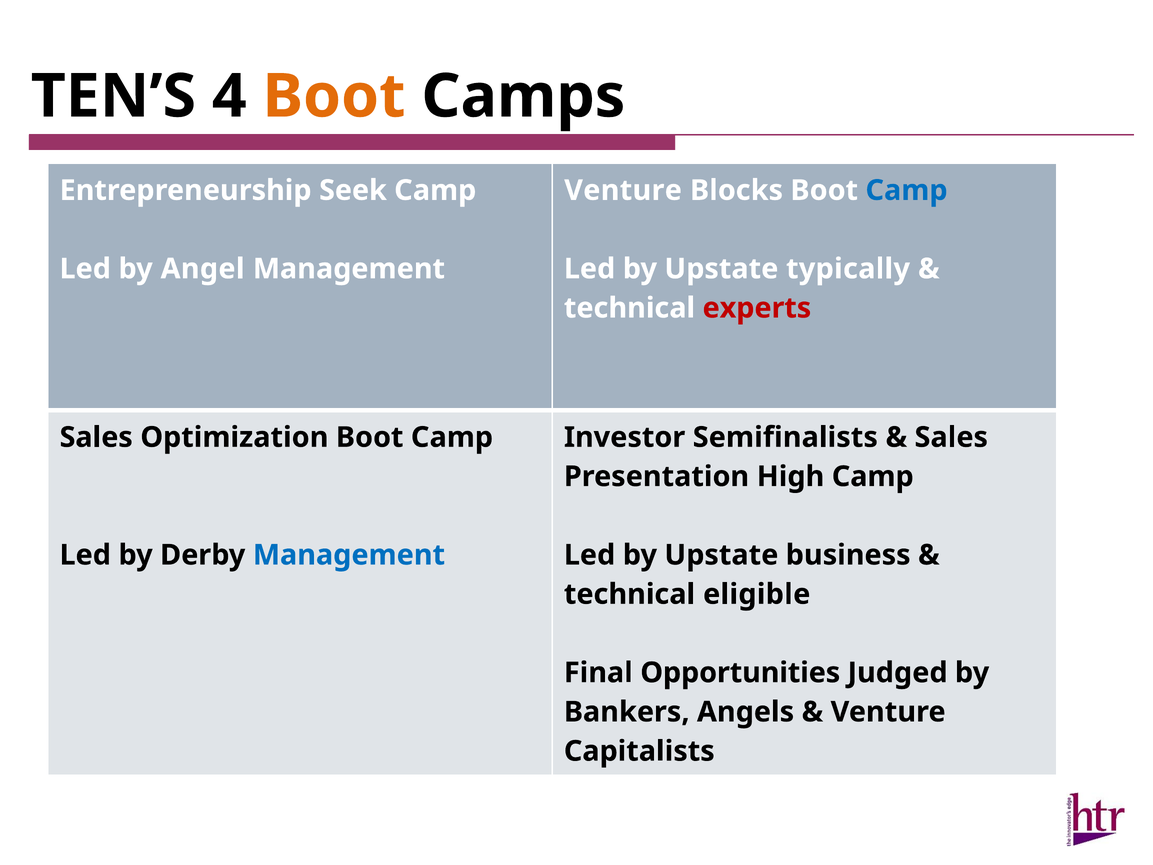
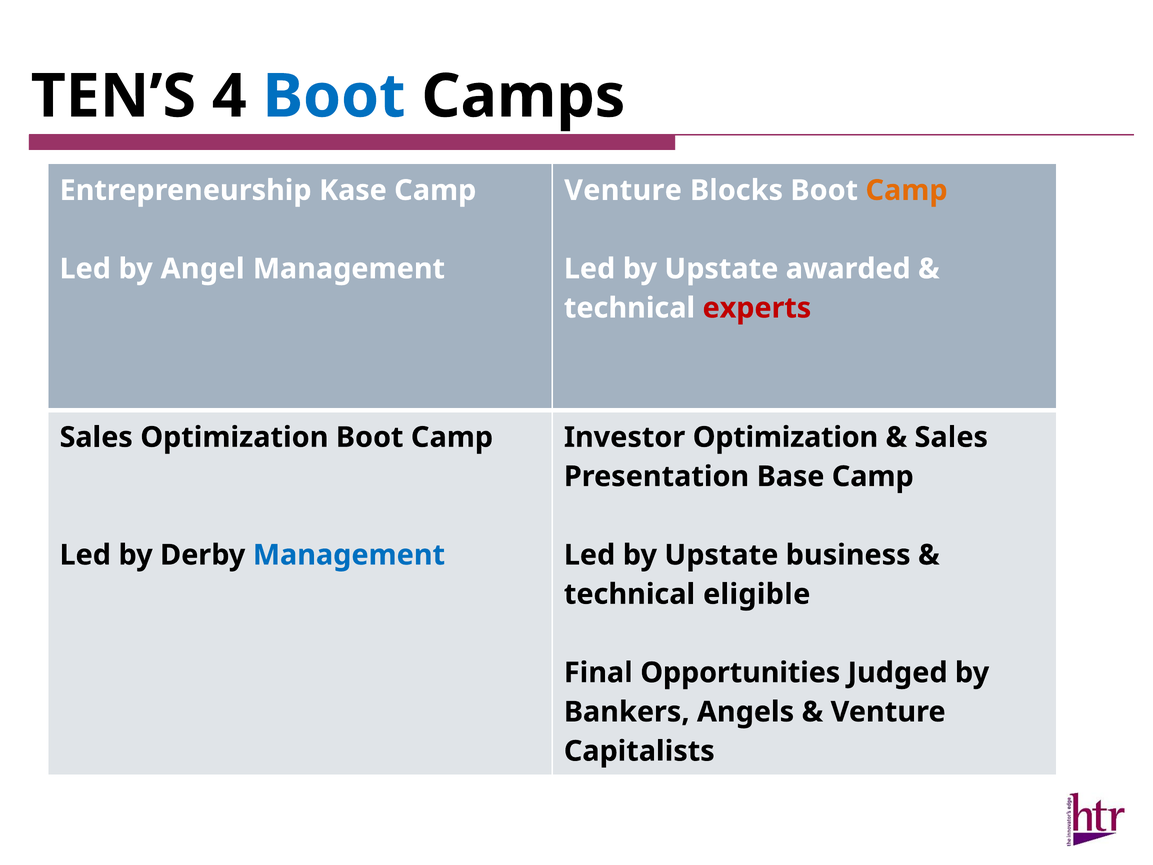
Boot colour: orange -> blue (334, 96)
Seek: Seek -> Kase (353, 190)
Camp colour: blue -> orange (907, 190)
typically: typically -> awarded (848, 269)
Investor Semifinalists: Semifinalists -> Optimization (785, 437)
High: High -> Base (791, 476)
